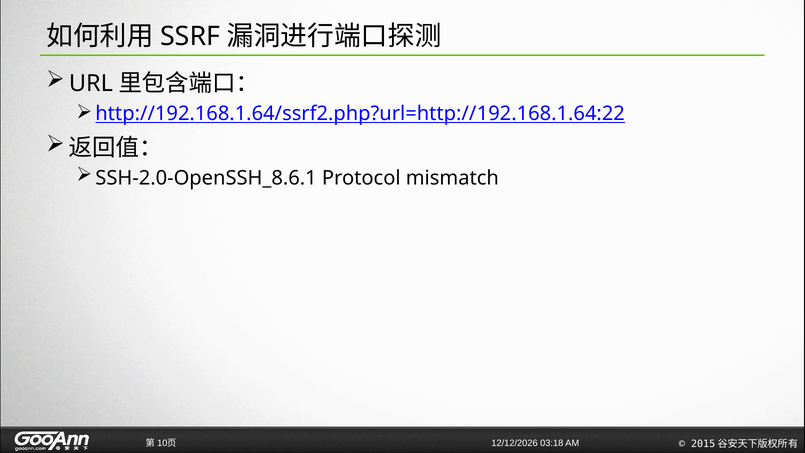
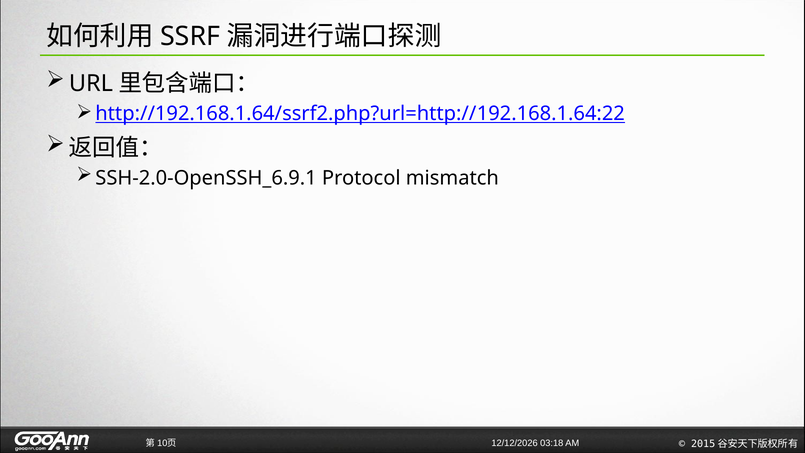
SSH-2.0-OpenSSH_8.6.1: SSH-2.0-OpenSSH_8.6.1 -> SSH-2.0-OpenSSH_6.9.1 (206, 178)
